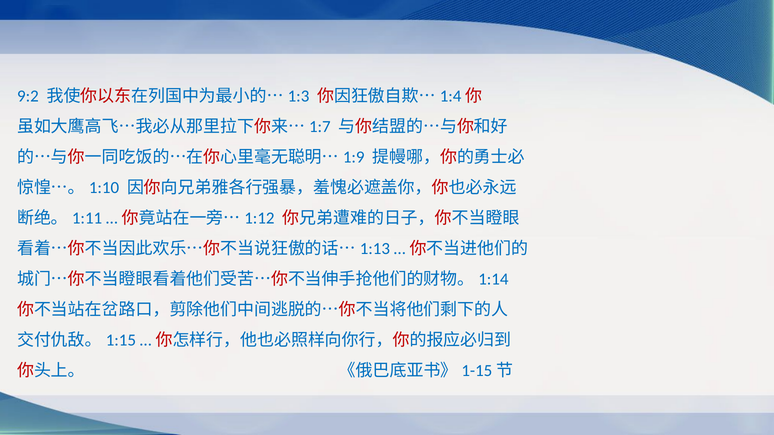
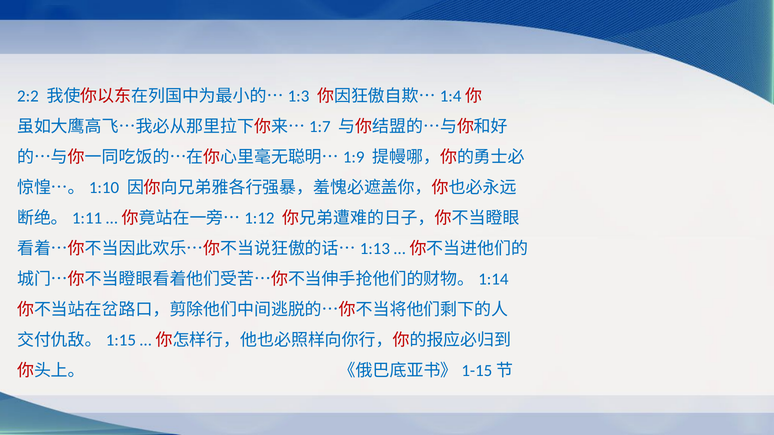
9:2: 9:2 -> 2:2 (28, 96)
